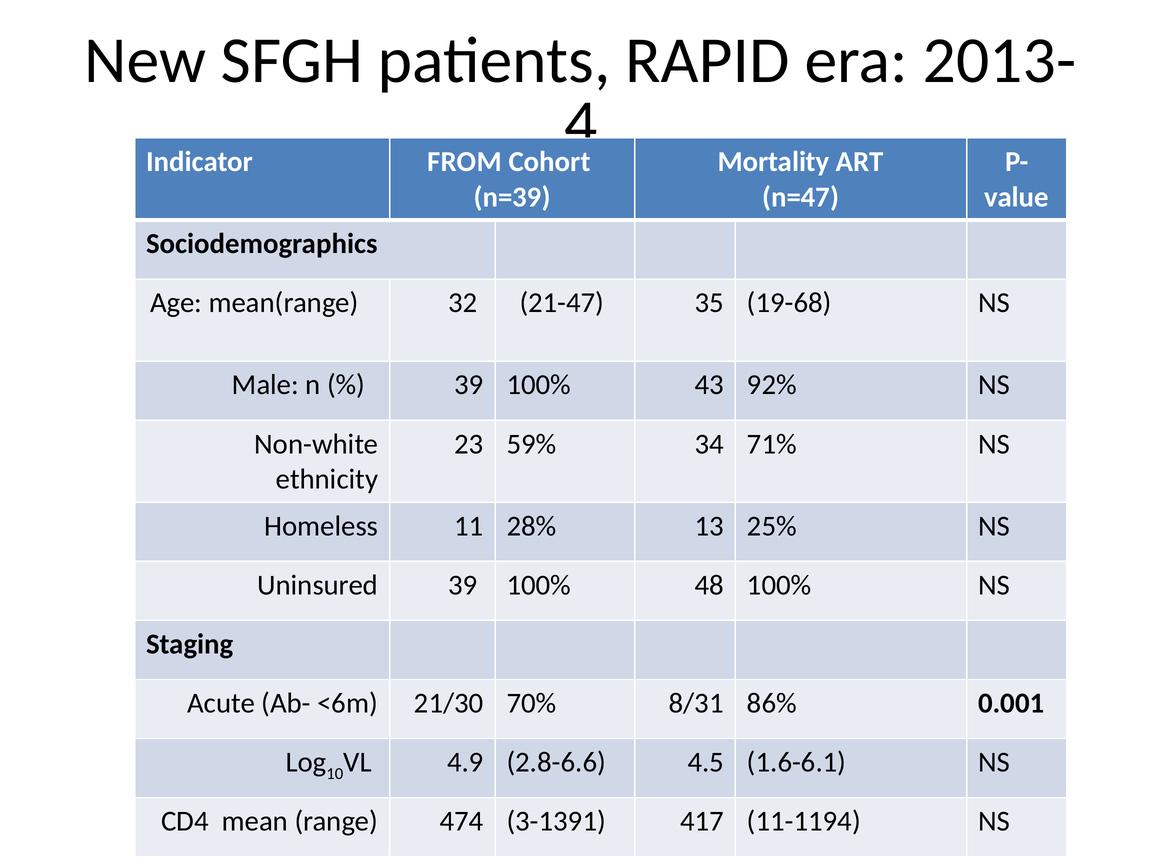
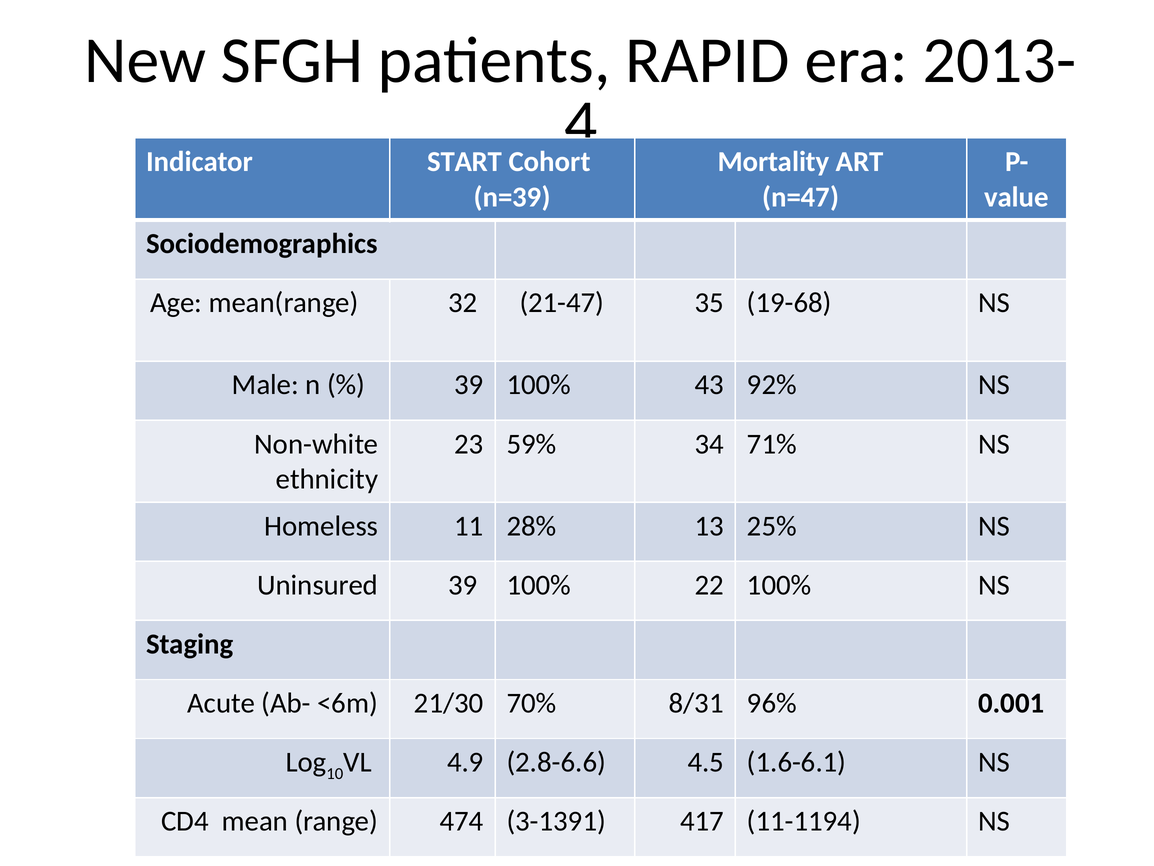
FROM: FROM -> START (465, 162)
48: 48 -> 22 (709, 585)
86%: 86% -> 96% (772, 703)
